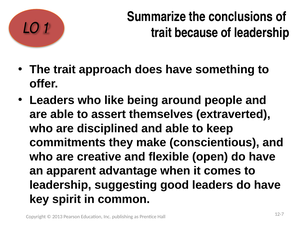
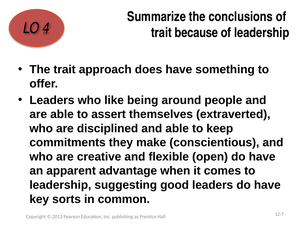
1: 1 -> 4 (46, 28)
spirit: spirit -> sorts (67, 199)
